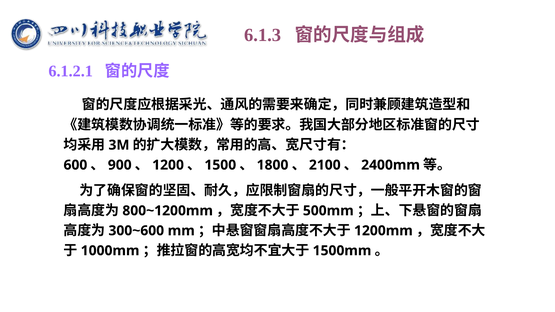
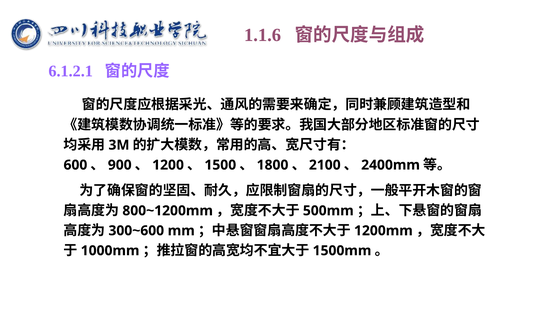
6.1.3: 6.1.3 -> 1.1.6 (263, 35)
